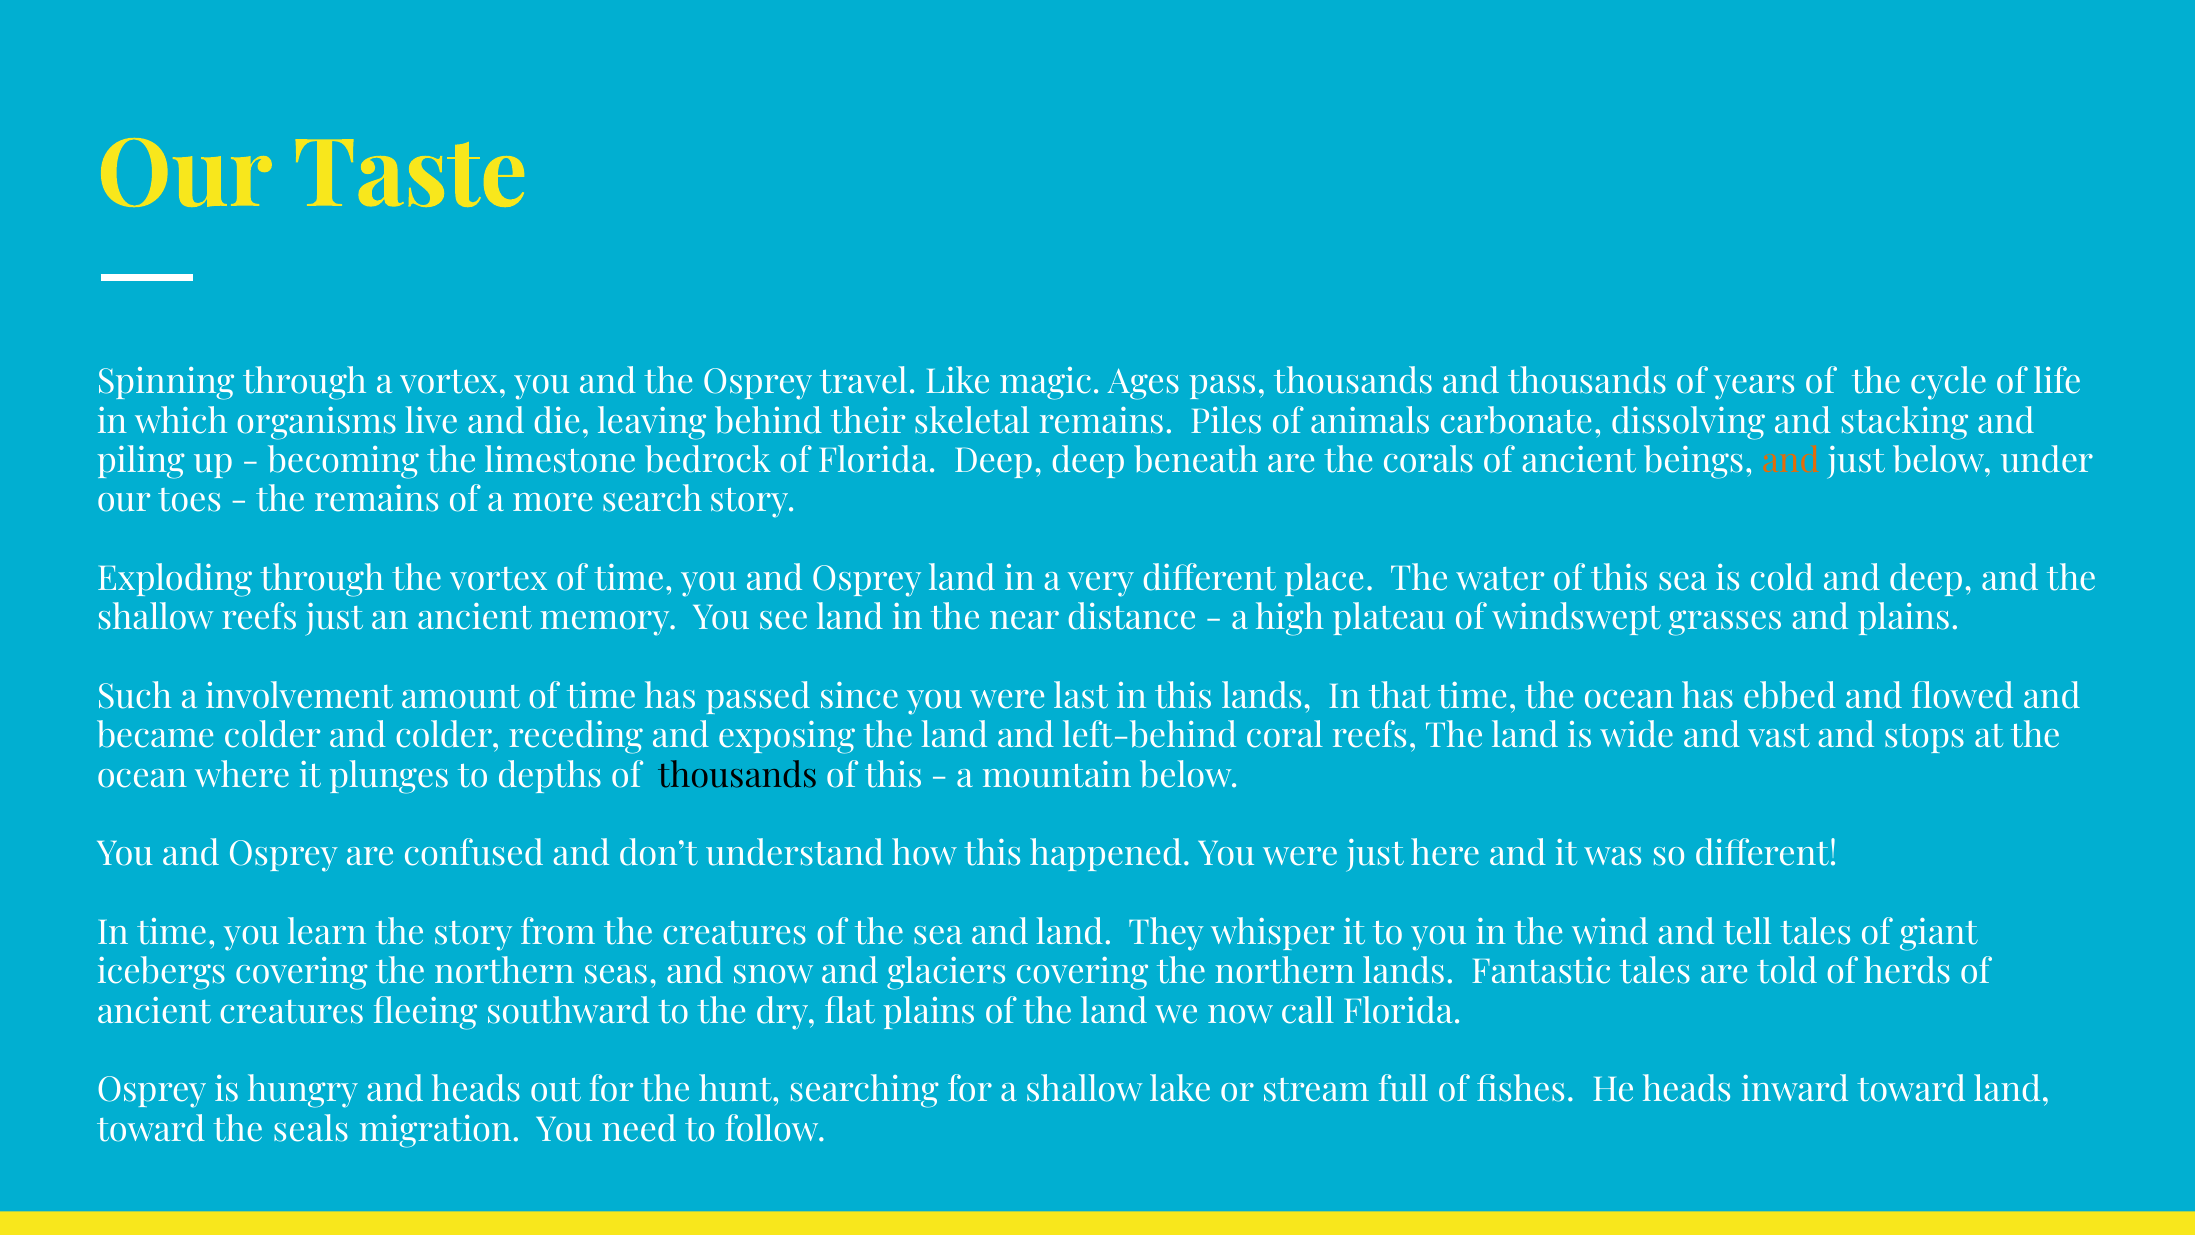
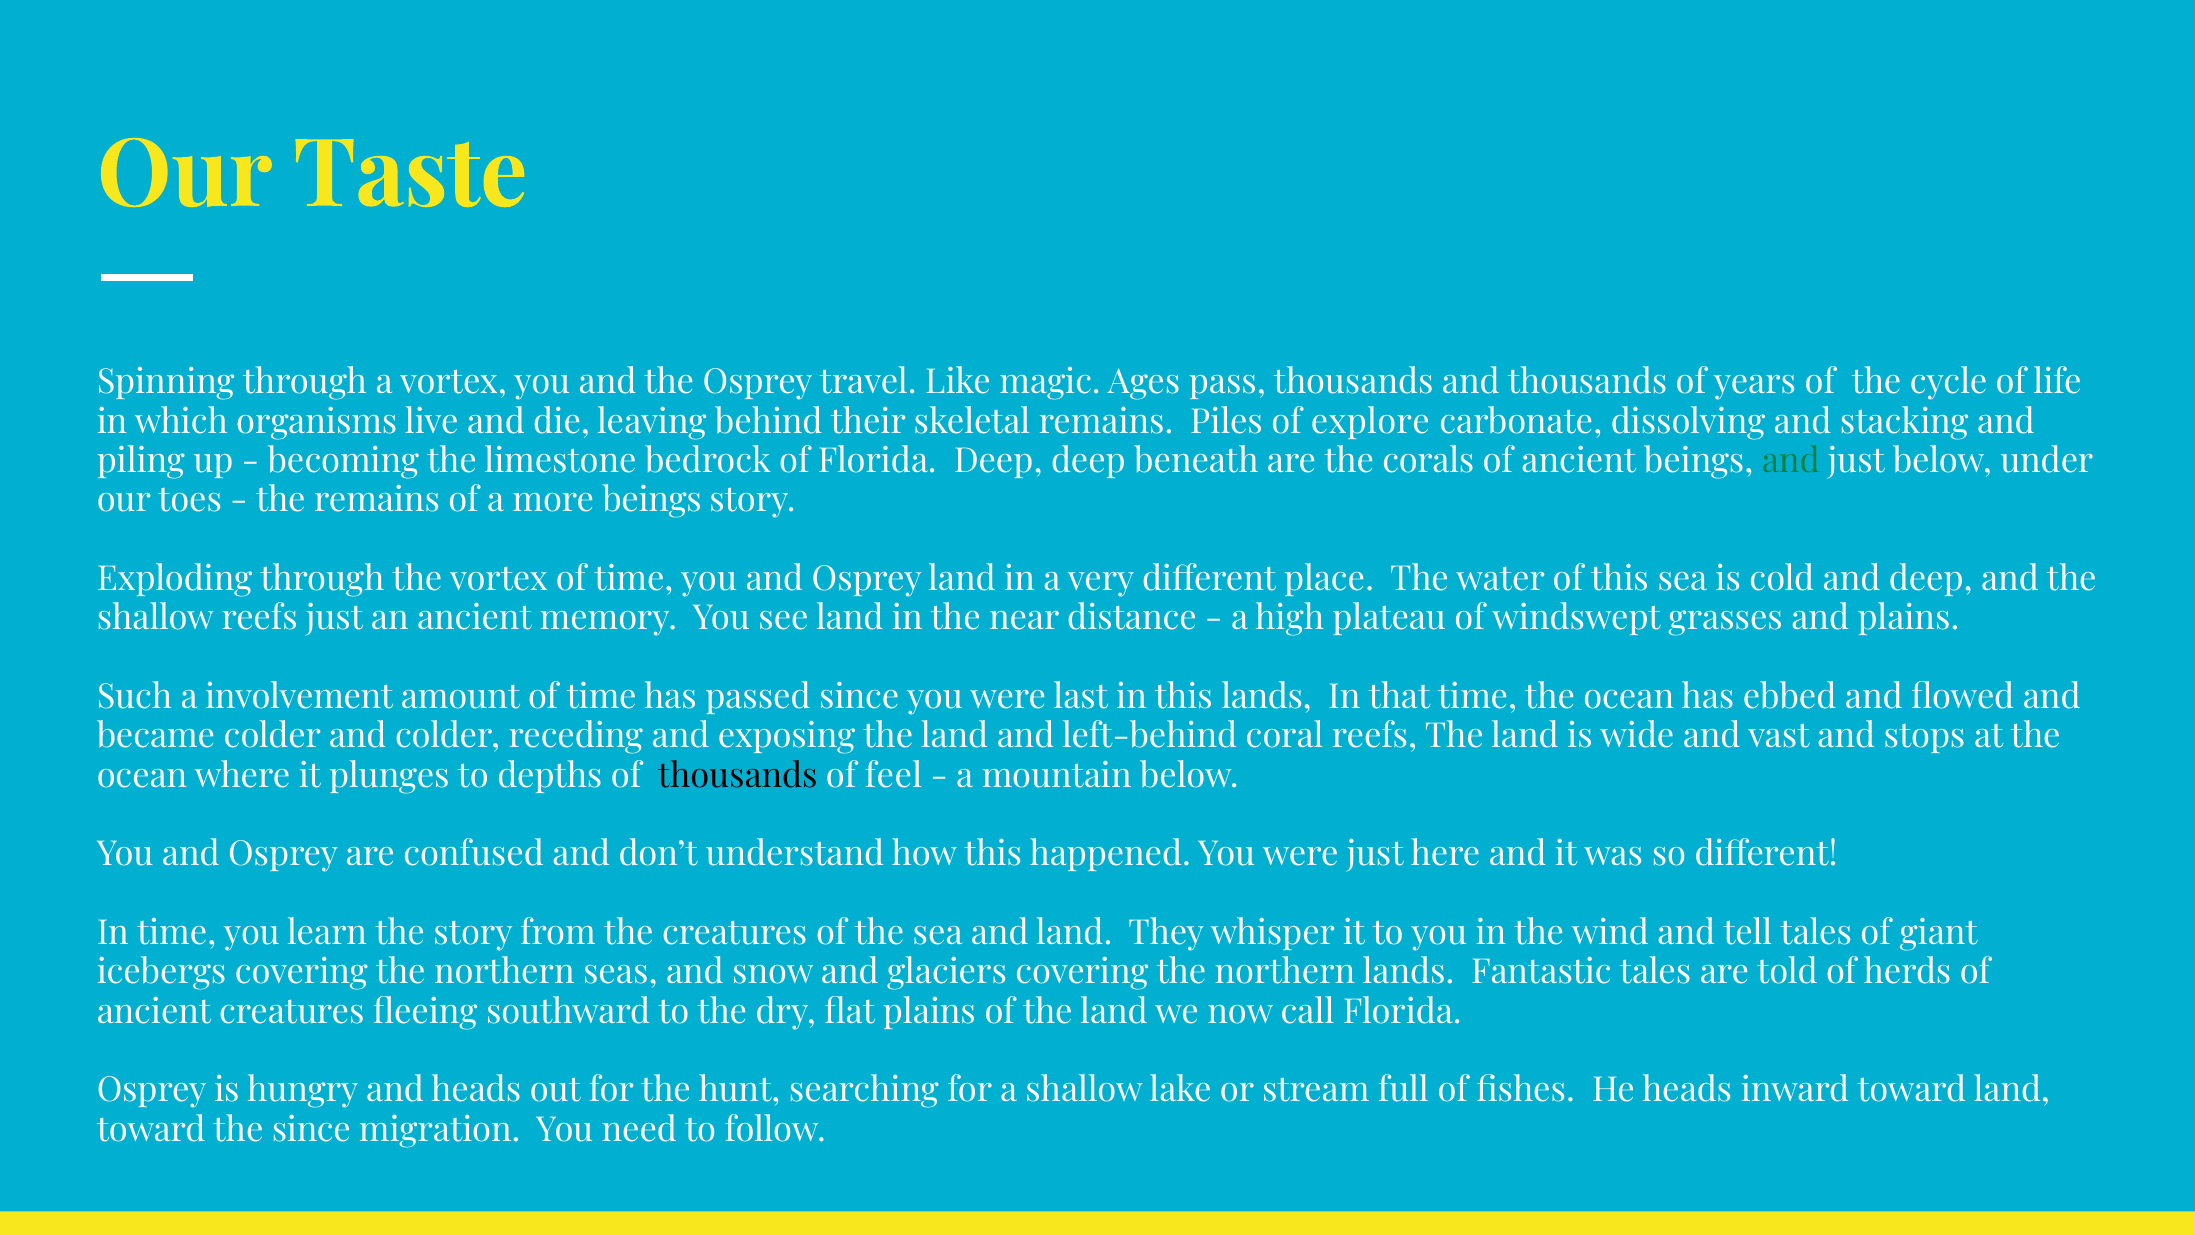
animals: animals -> explore (1370, 422)
and colour: orange -> green (1791, 461)
more search: search -> beings (652, 500)
this: this -> feel (894, 776)
the seals: seals -> since (311, 1129)
